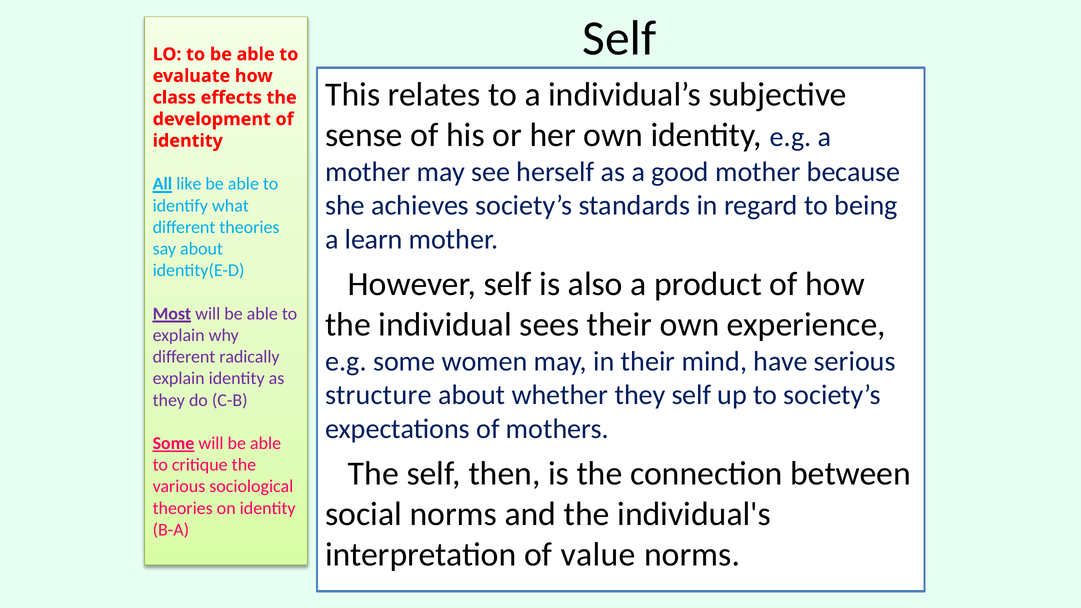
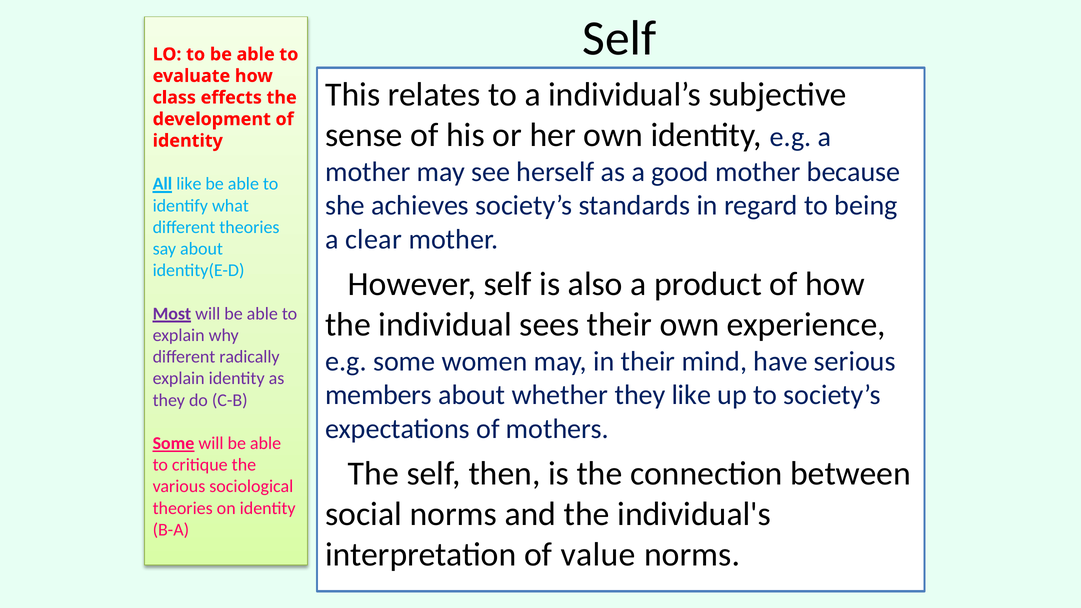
learn: learn -> clear (373, 239)
structure: structure -> members (379, 395)
they self: self -> like (691, 395)
